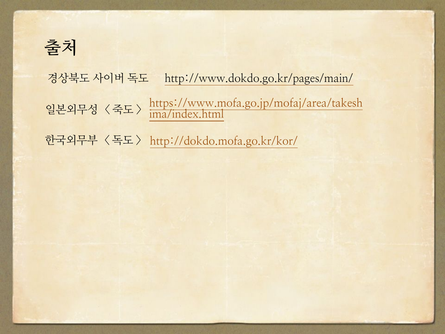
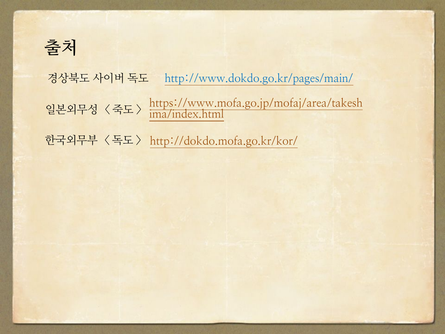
http://www.dokdo.go.kr/pages/main/ colour: black -> blue (259, 78)
